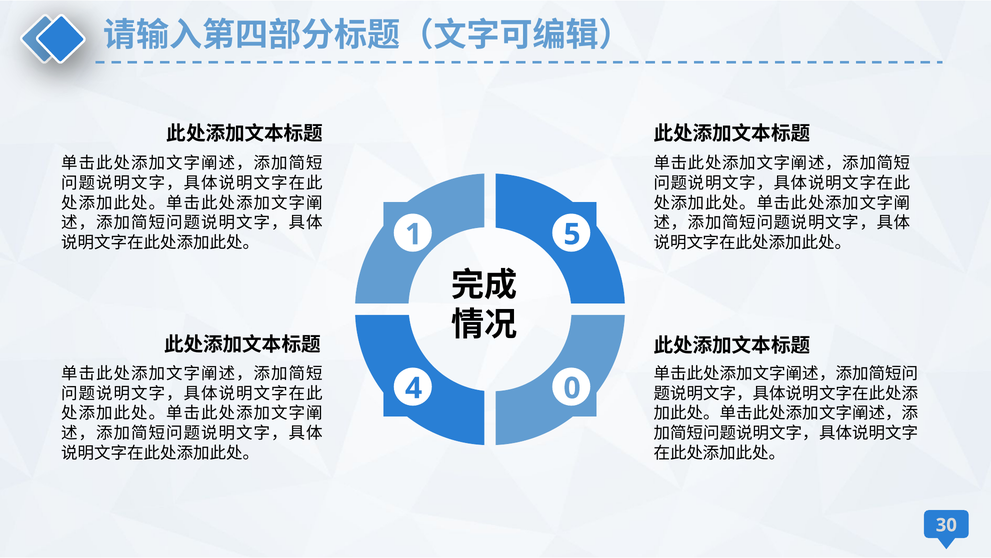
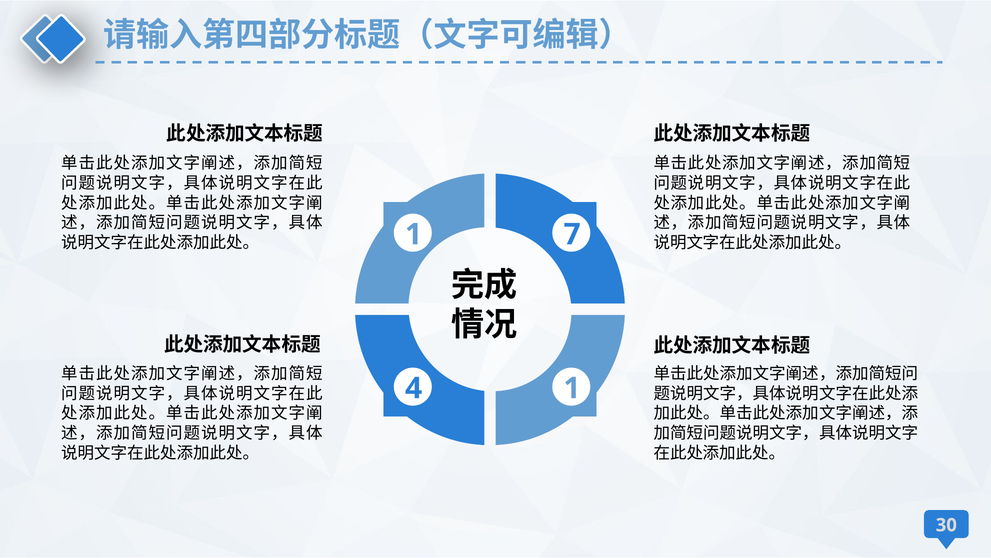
5: 5 -> 7 (572, 234)
4 0: 0 -> 1 (572, 388)
